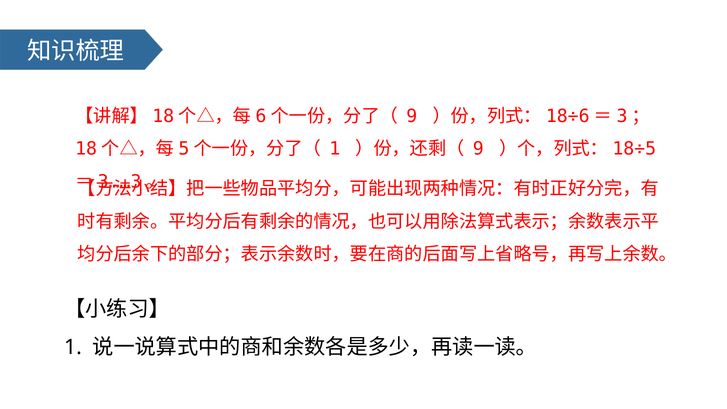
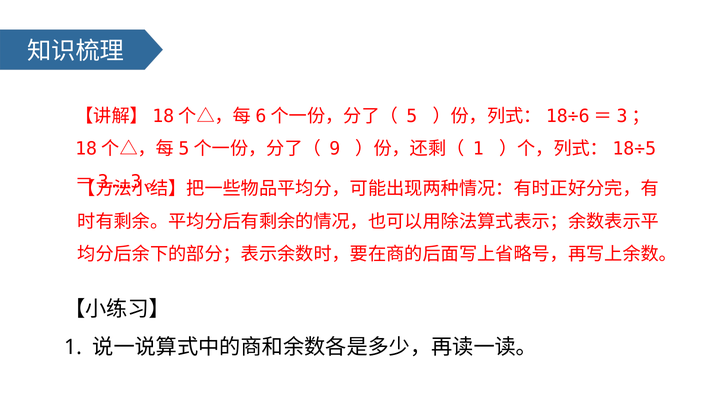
9: 9 -> 5 (412, 116)
1: 1 -> 9 (335, 149)
9: 9 -> 1 (478, 149)
